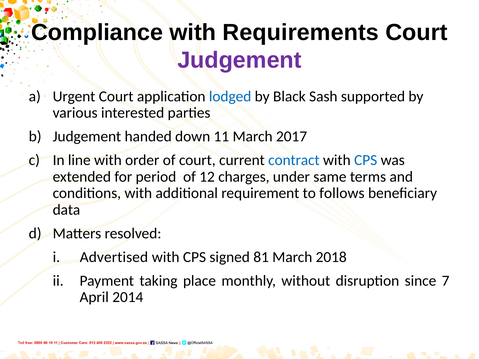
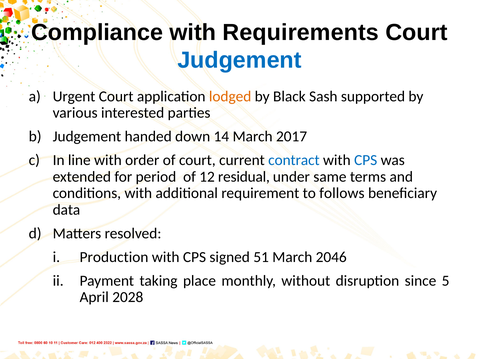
Judgement colour: purple -> blue (239, 60)
lodged colour: blue -> orange (230, 96)
11: 11 -> 14 (221, 137)
charges: charges -> residual (244, 177)
Advertised: Advertised -> Production (114, 257)
81: 81 -> 51 (261, 257)
2018: 2018 -> 2046 (331, 257)
7: 7 -> 5 (446, 281)
2014: 2014 -> 2028 (128, 297)
